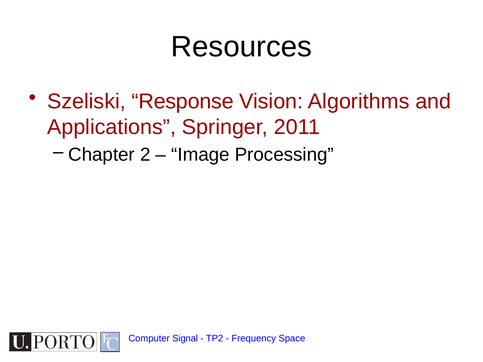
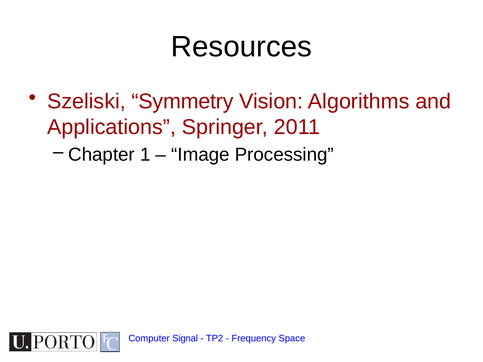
Response: Response -> Symmetry (183, 101)
2: 2 -> 1 (145, 155)
